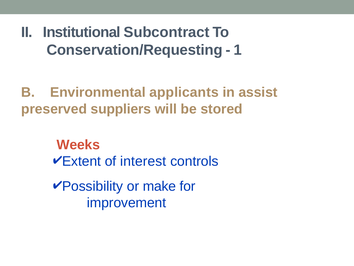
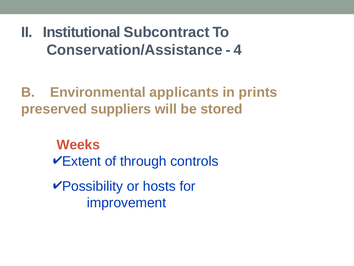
Conservation/Requesting: Conservation/Requesting -> Conservation/Assistance (134, 50)
1: 1 -> 4 (238, 50)
assist: assist -> prints (258, 92)
interest: interest -> through (143, 161)
make: make -> hosts (159, 186)
